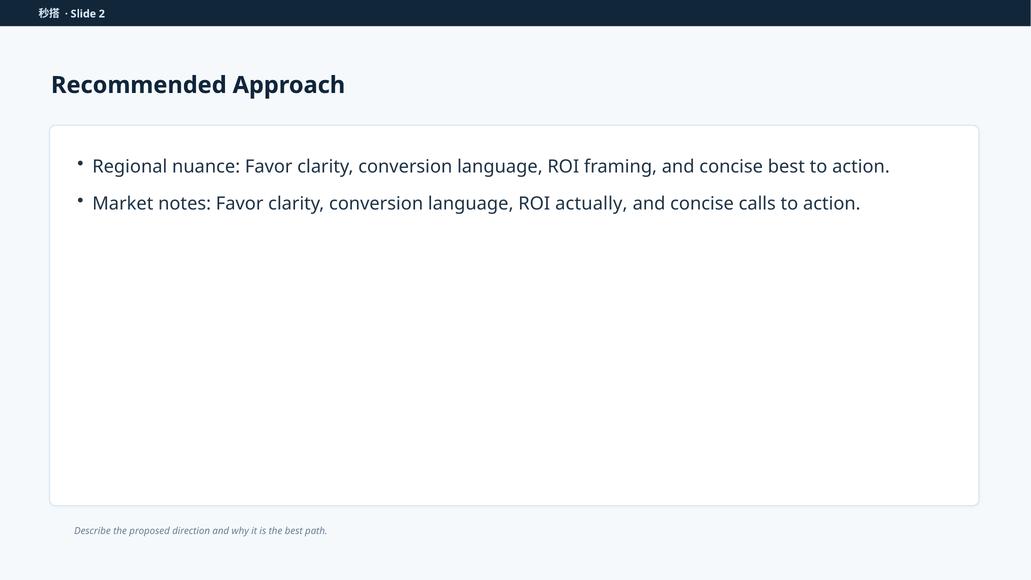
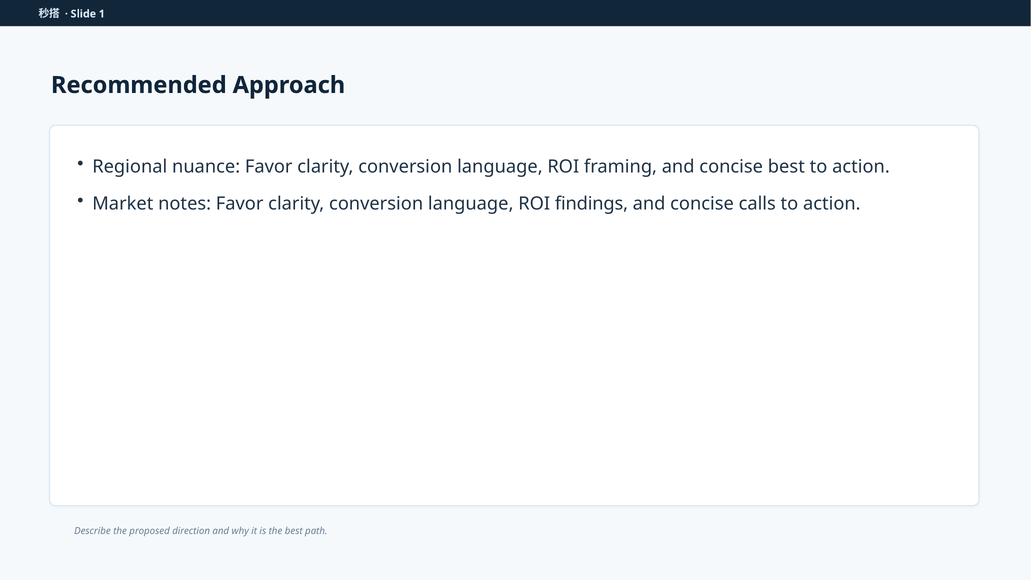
2: 2 -> 1 (102, 14)
actually: actually -> findings (591, 204)
